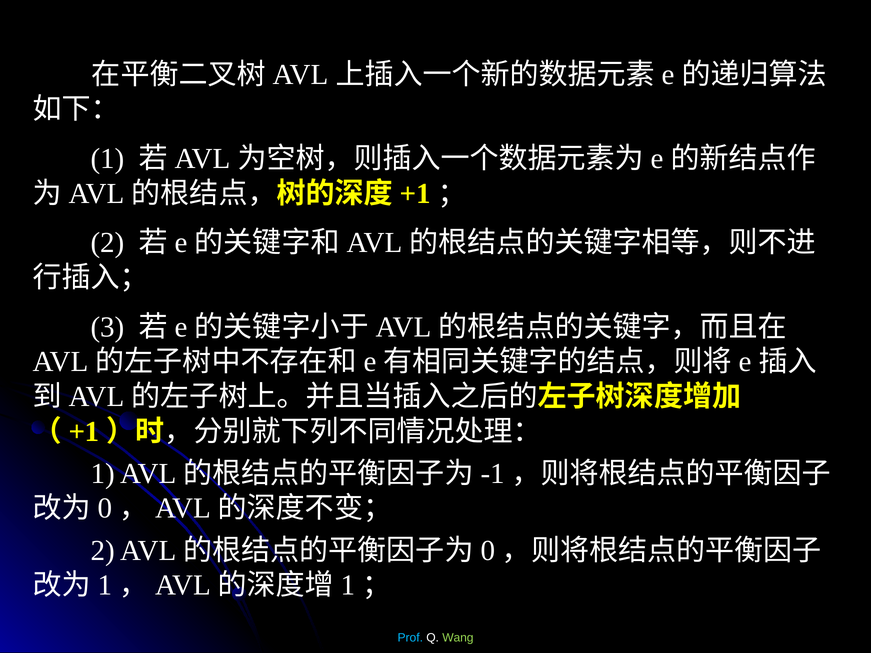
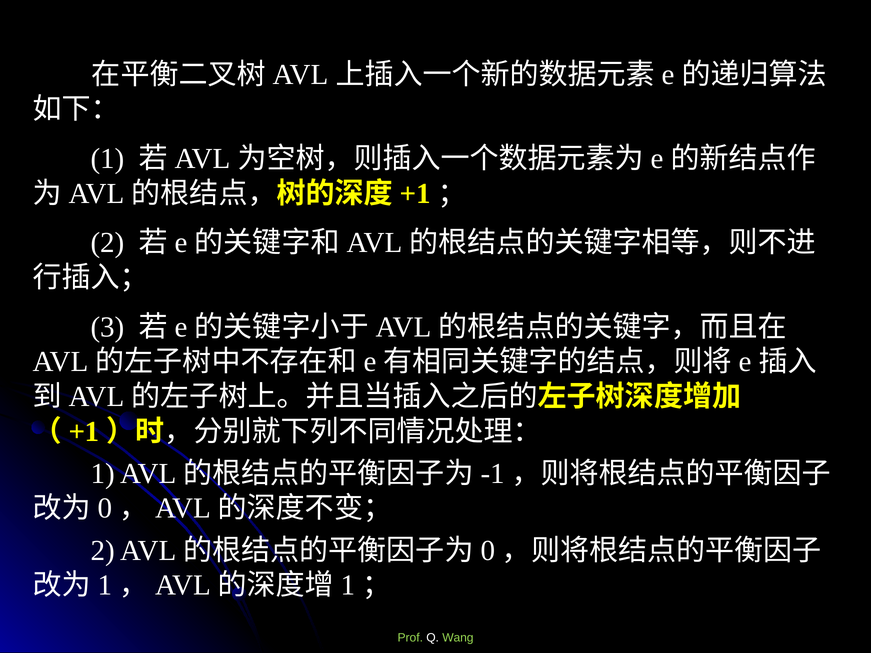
Prof colour: light blue -> light green (410, 638)
